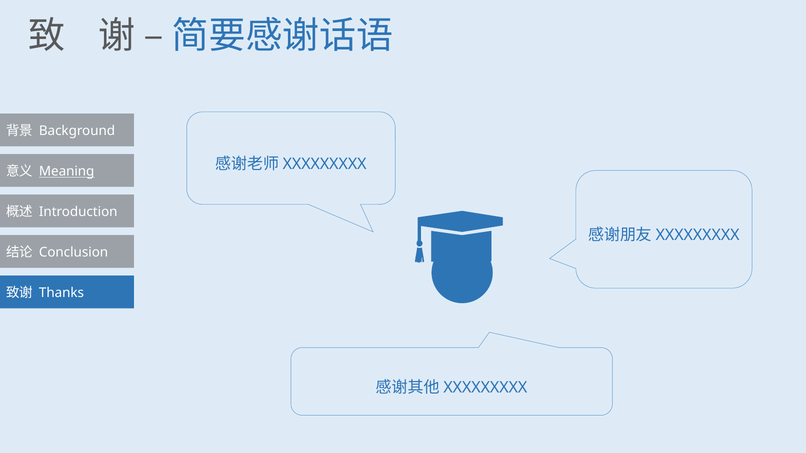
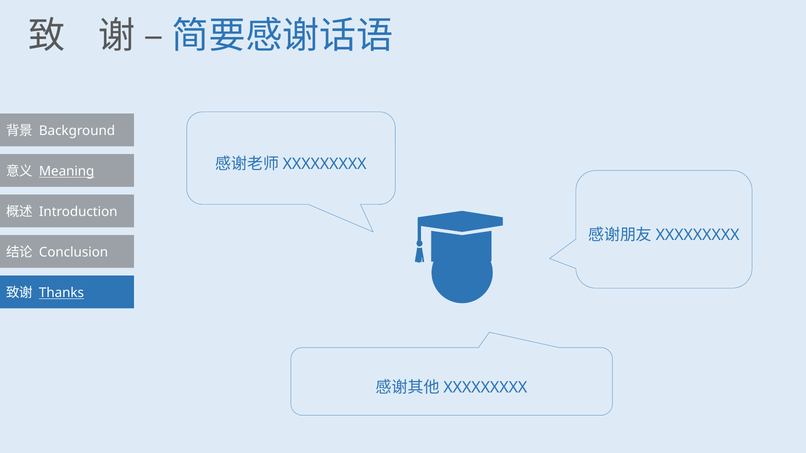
Thanks underline: none -> present (61, 293)
